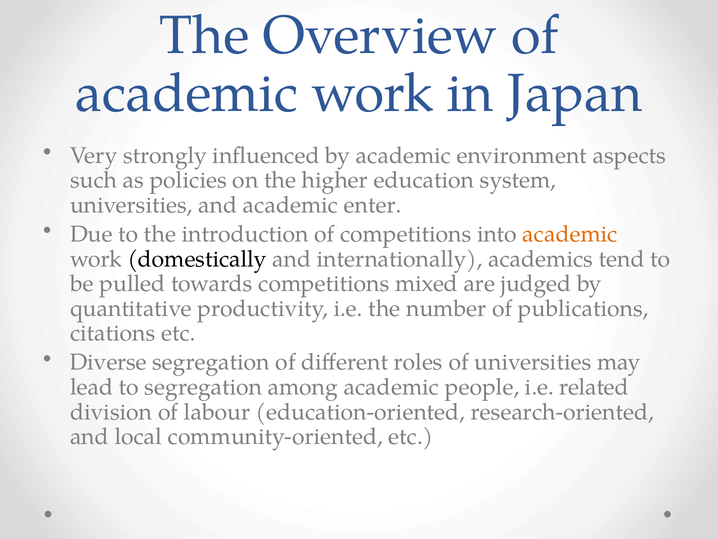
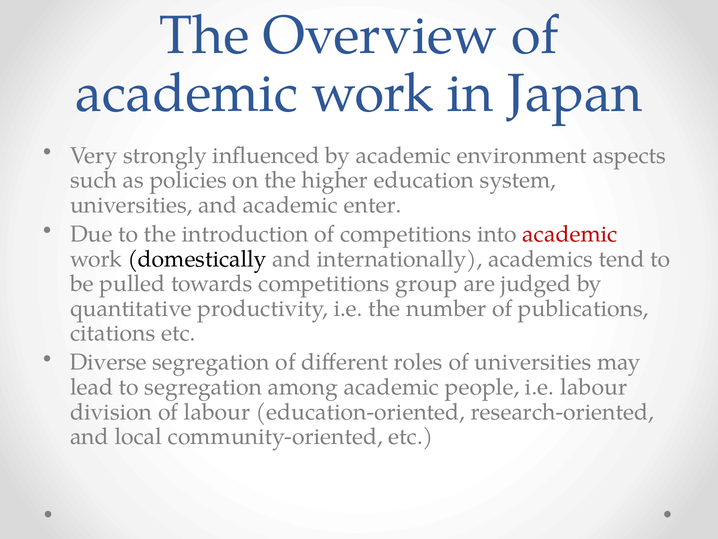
academic colour: orange -> red (570, 234)
mixed: mixed -> group (426, 283)
i.e related: related -> labour (594, 387)
